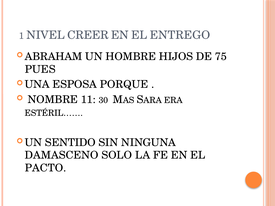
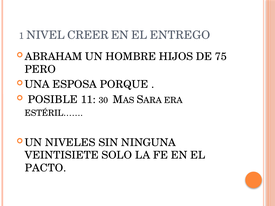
PUES: PUES -> PERO (40, 69)
NOMBRE: NOMBRE -> POSIBLE (53, 100)
SENTIDO: SENTIDO -> NIVELES (70, 143)
DAMASCENO: DAMASCENO -> VEINTISIETE (62, 155)
